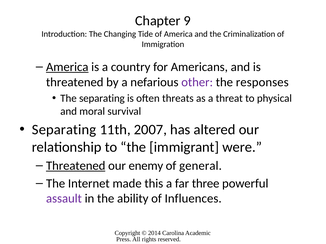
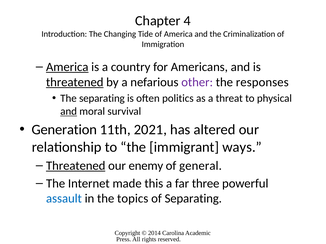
9: 9 -> 4 (187, 21)
threatened underline: none -> present (75, 82)
threats: threats -> politics (178, 98)
and underline: none -> present (69, 112)
Separating: Separating -> Generation (64, 130)
2007: 2007 -> 2021 (150, 130)
were: were -> ways (242, 147)
assault colour: purple -> blue (64, 199)
ability: ability -> topics (133, 199)
of Influences: Influences -> Separating (193, 199)
